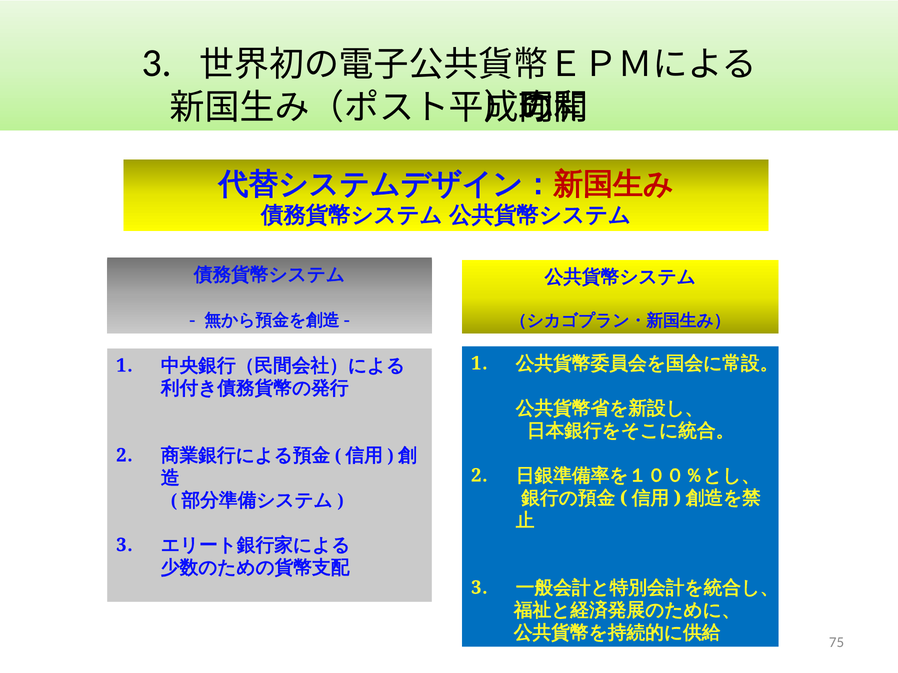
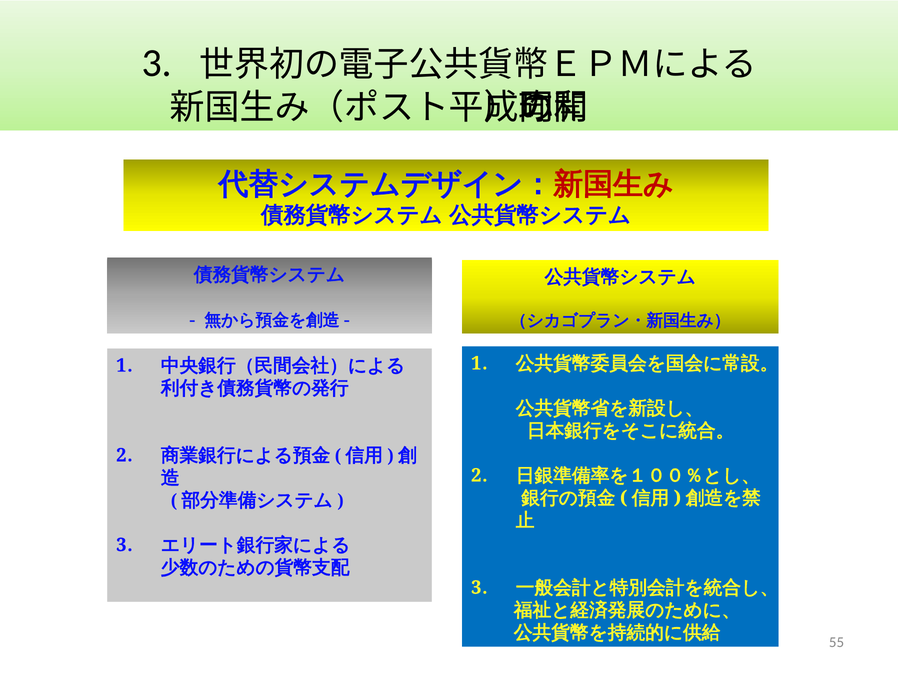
75: 75 -> 55 (837, 643)
